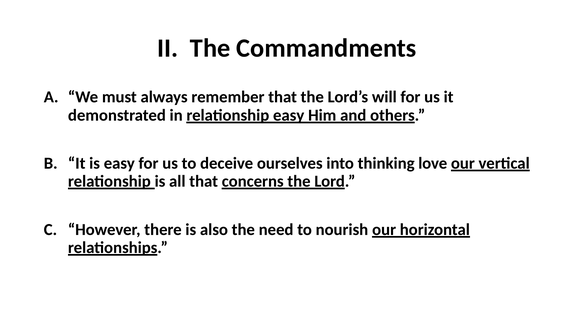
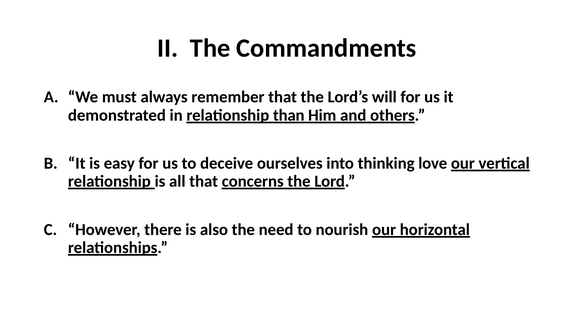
relationship easy: easy -> than (289, 115)
